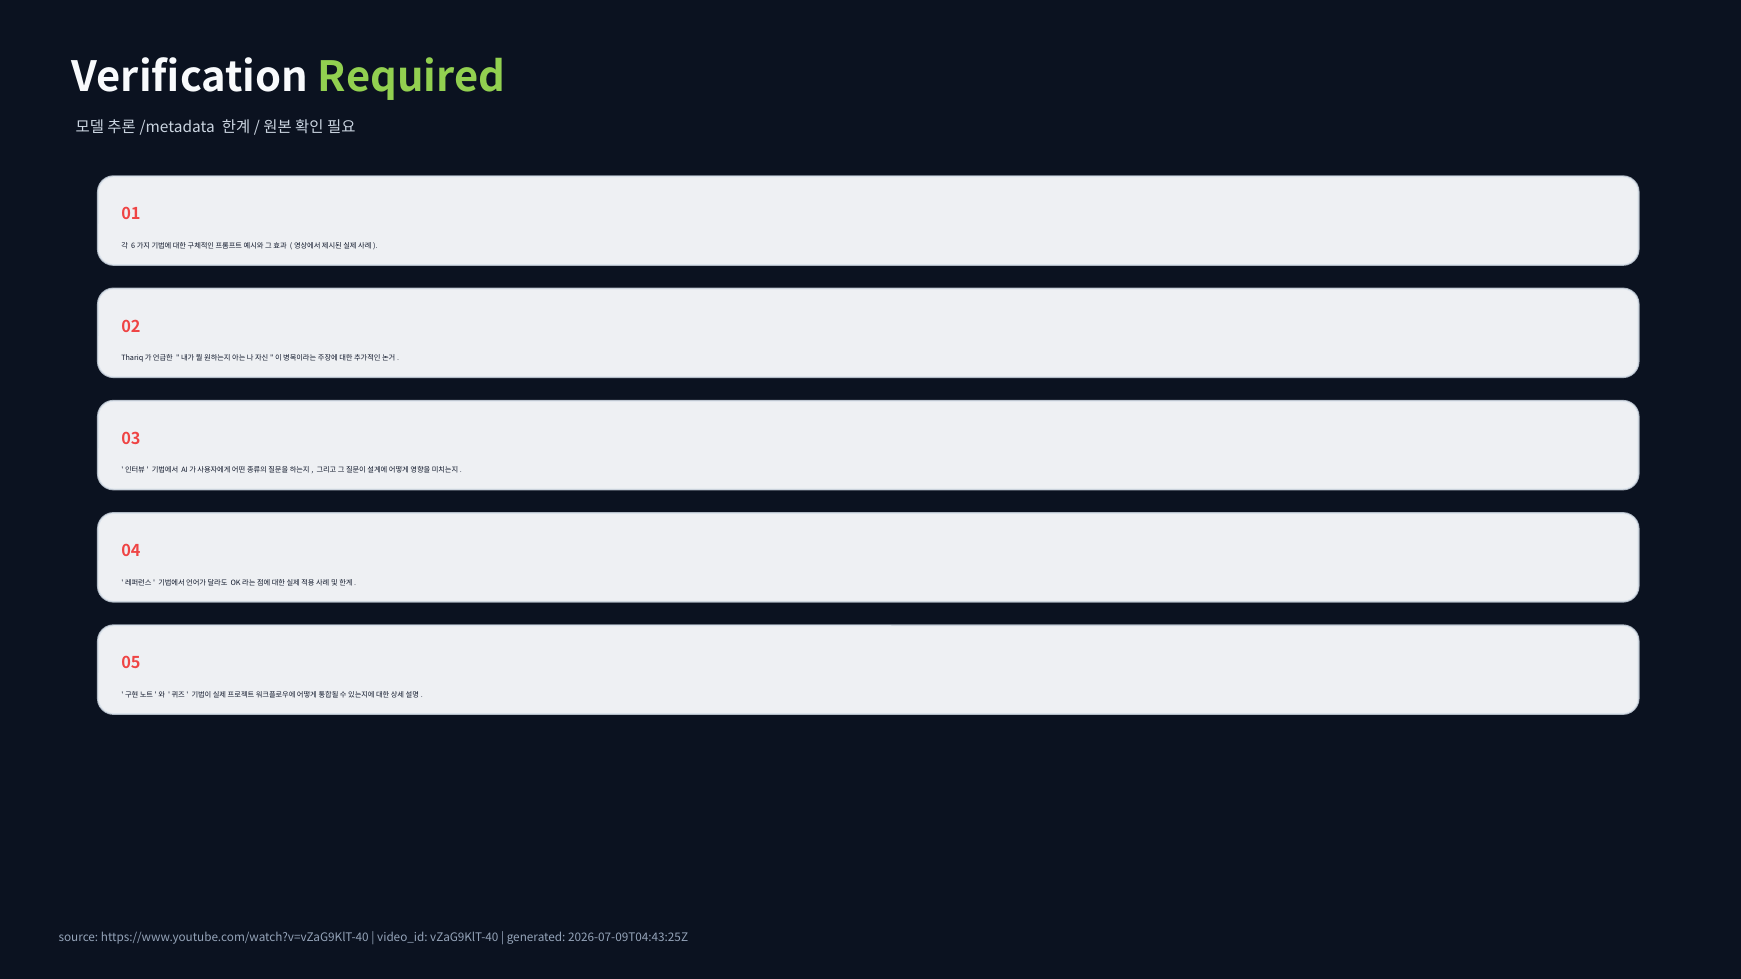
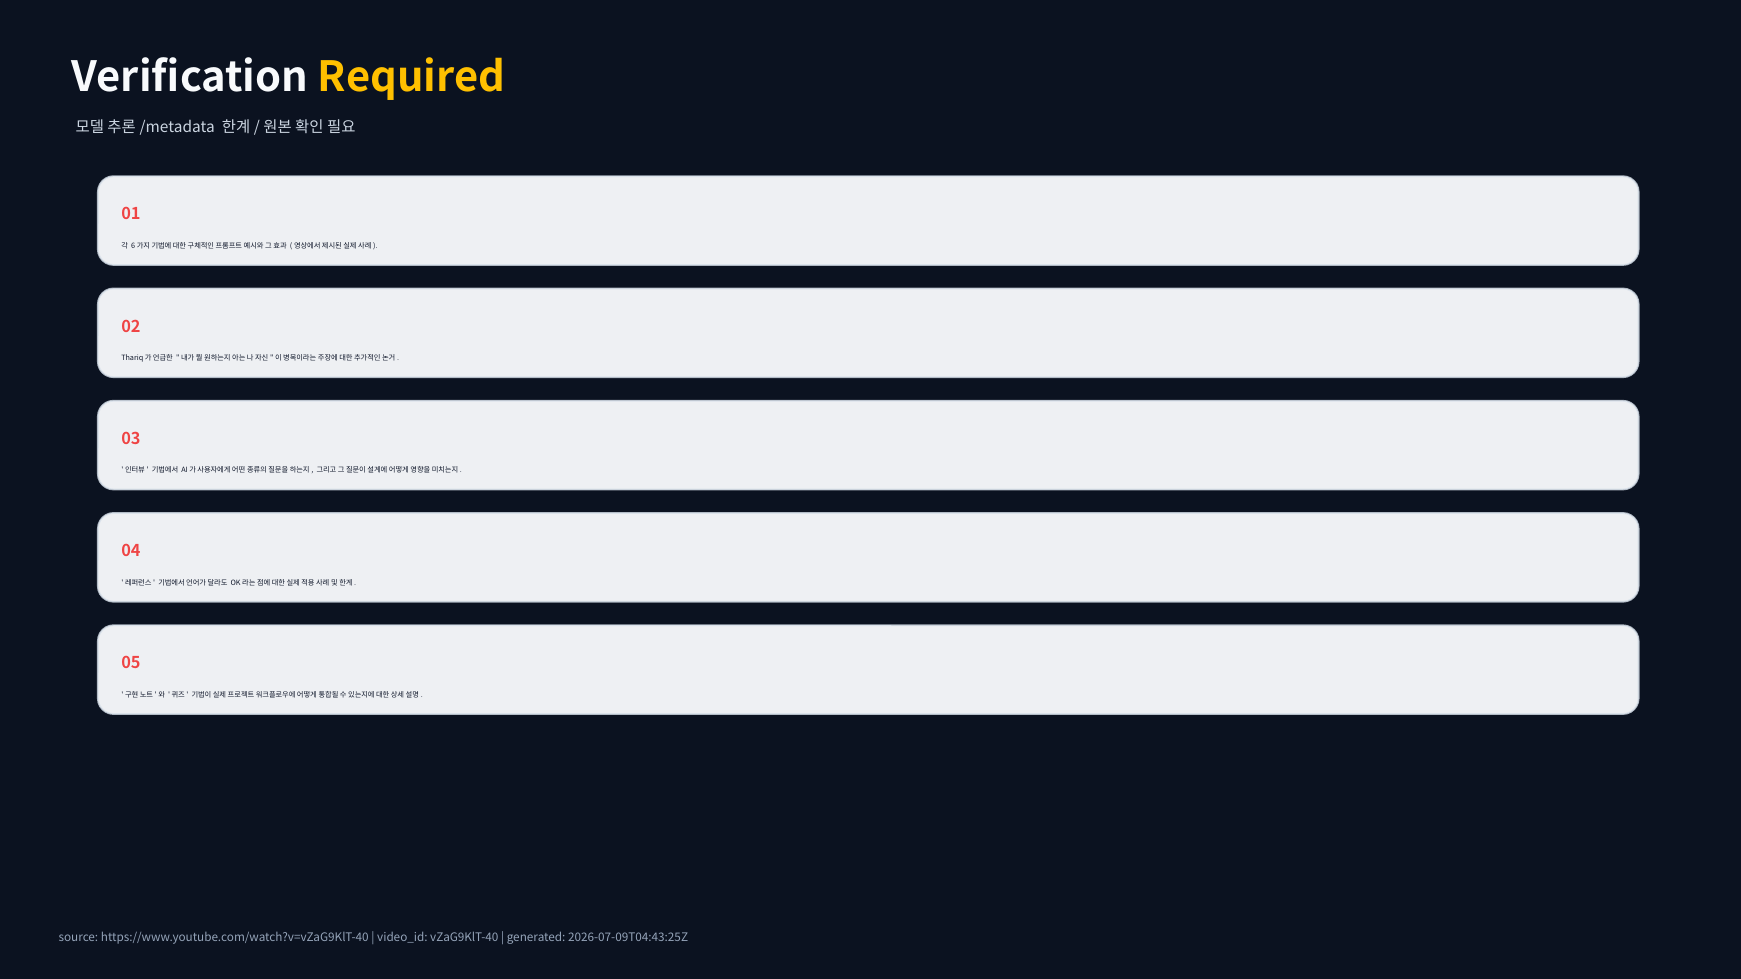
Required colour: light green -> yellow (411, 78)
